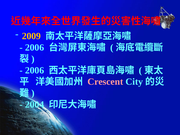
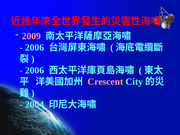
2009 colour: yellow -> pink (31, 36)
